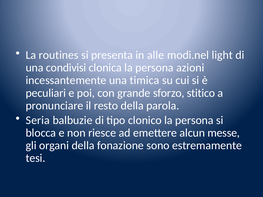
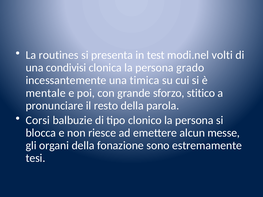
alle: alle -> test (156, 55)
light: light -> volti (222, 55)
azioni: azioni -> grado (190, 68)
peculiari: peculiari -> mentale (46, 93)
Seria: Seria -> Corsi (38, 120)
